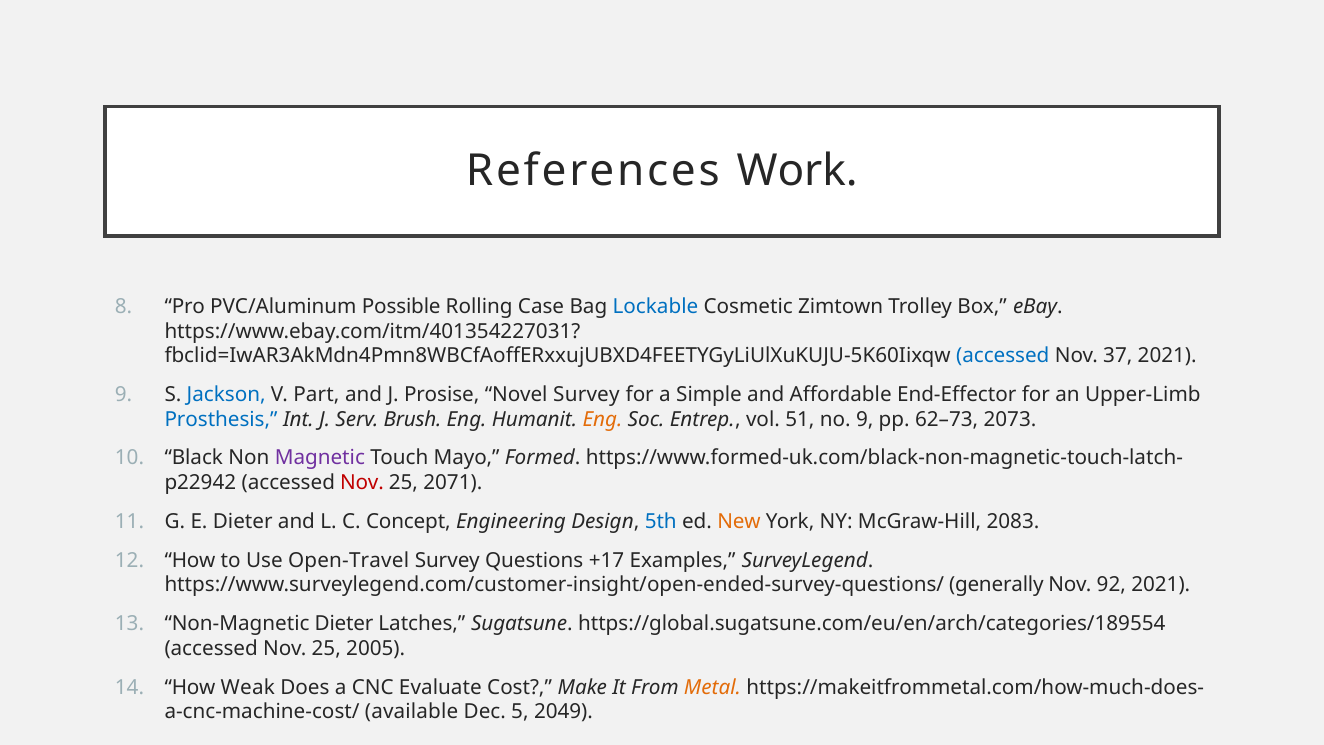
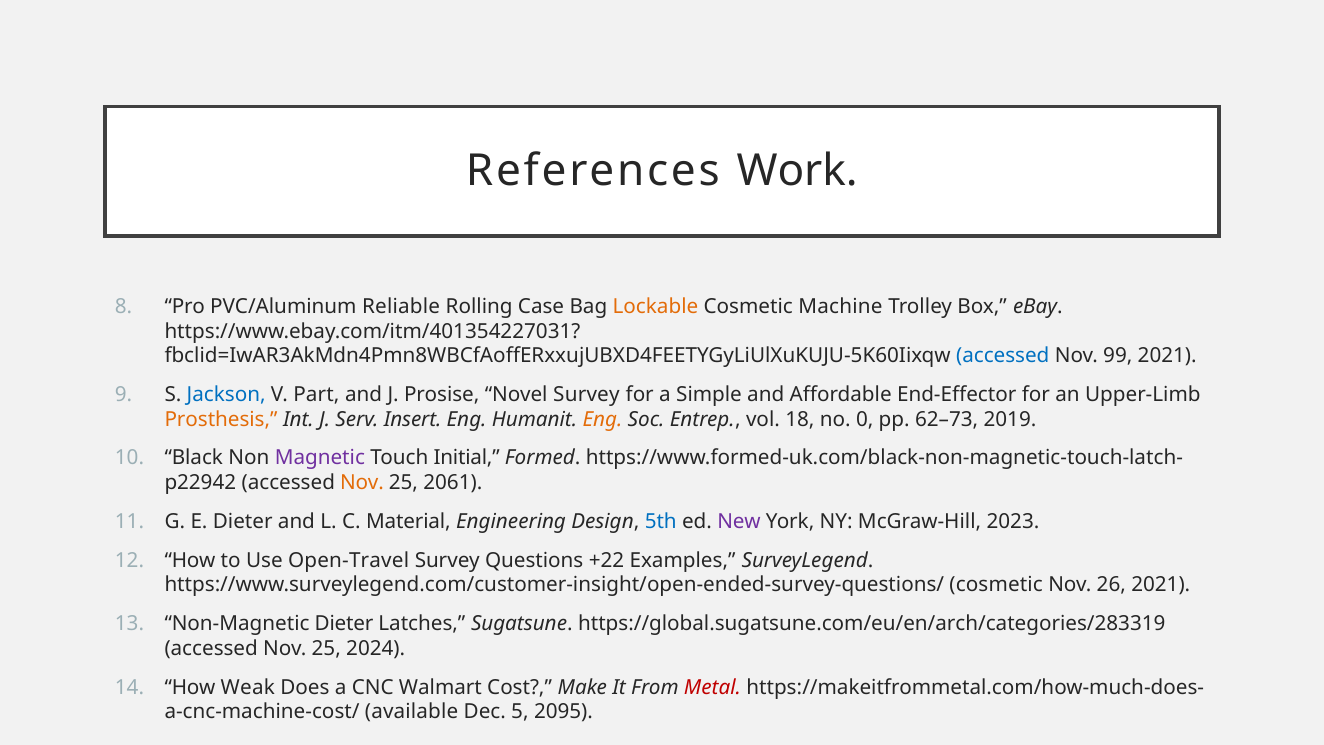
Possible: Possible -> Reliable (401, 306)
Lockable colour: blue -> orange (655, 306)
Zimtown: Zimtown -> Machine (840, 306)
37: 37 -> 99 (1118, 356)
Prosthesis colour: blue -> orange (221, 419)
Brush: Brush -> Insert (413, 419)
51: 51 -> 18 (800, 419)
no 9: 9 -> 0 (865, 419)
2073: 2073 -> 2019 (1010, 419)
Mayo: Mayo -> Initial (467, 458)
Nov colour: red -> orange (362, 483)
2071: 2071 -> 2061 (453, 483)
Concept: Concept -> Material (408, 521)
New colour: orange -> purple (739, 521)
2083: 2083 -> 2023 (1013, 521)
+17: +17 -> +22 (607, 560)
https://www.surveylegend.com/customer-insight/open-ended-survey-questions/ generally: generally -> cosmetic (996, 585)
92: 92 -> 26 (1111, 585)
https://global.sugatsune.com/eu/en/arch/categories/189554: https://global.sugatsune.com/eu/en/arch/categories/189554 -> https://global.sugatsune.com/eu/en/arch/categories/283319 (872, 624)
2005: 2005 -> 2024 (376, 648)
Evaluate: Evaluate -> Walmart (440, 687)
Metal colour: orange -> red (712, 687)
2049: 2049 -> 2095 (563, 712)
